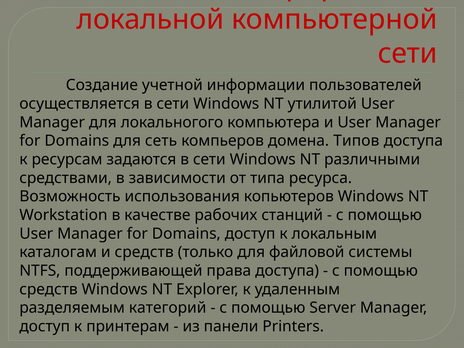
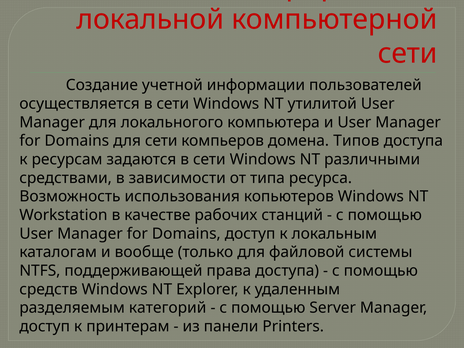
для сеть: сеть -> сети (161, 141)
и средств: средств -> вообще (144, 252)
